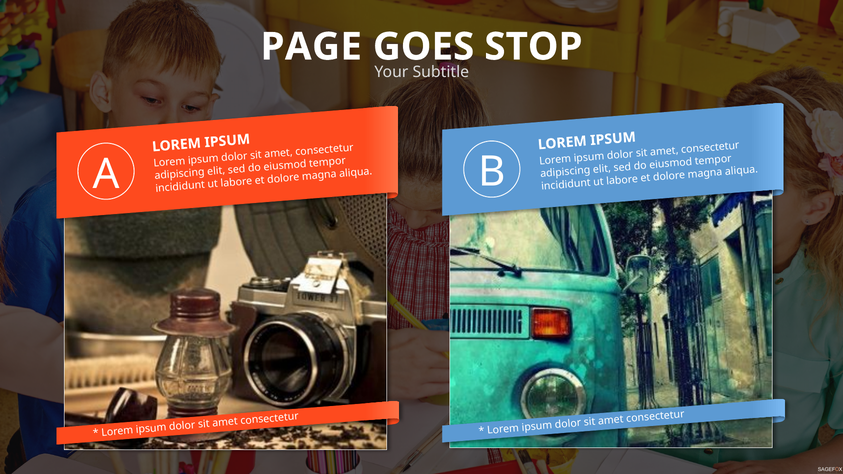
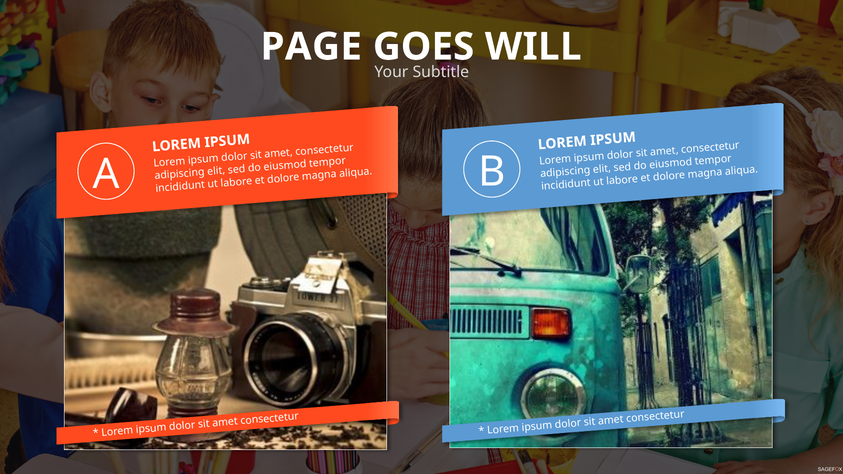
STOP: STOP -> WILL (533, 47)
